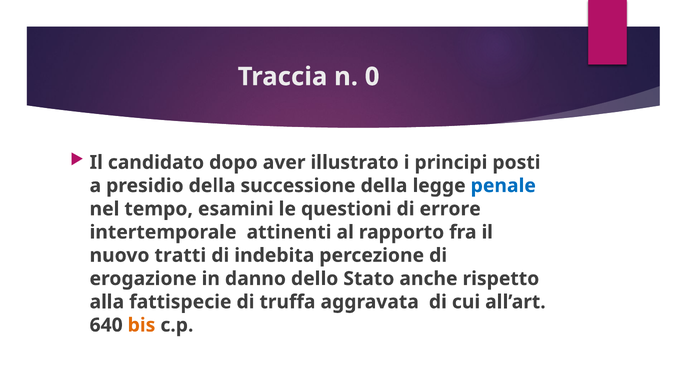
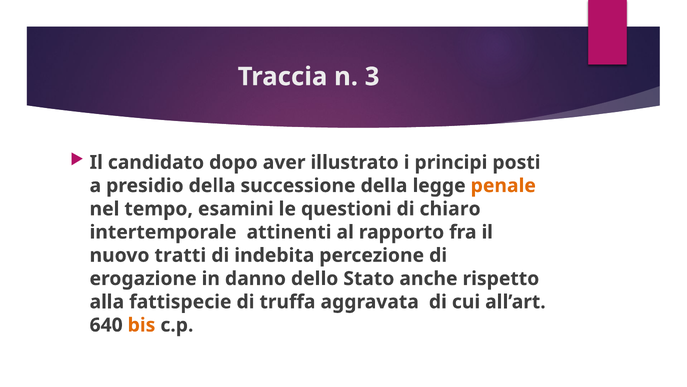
0: 0 -> 3 (372, 77)
penale colour: blue -> orange (503, 185)
errore: errore -> chiaro (450, 209)
